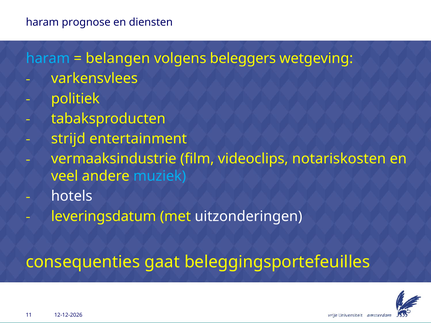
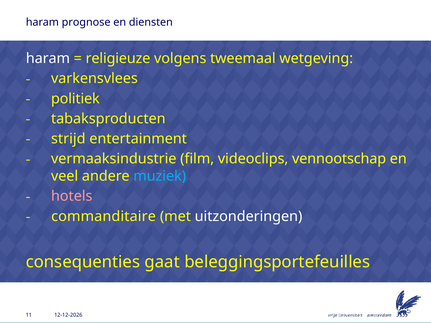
haram colour: light blue -> white (48, 58)
belangen: belangen -> religieuze (118, 58)
beleggers: beleggers -> tweemaal (243, 58)
notariskosten: notariskosten -> vennootschap (339, 159)
hotels colour: white -> pink (72, 196)
leveringsdatum: leveringsdatum -> commanditaire (104, 216)
